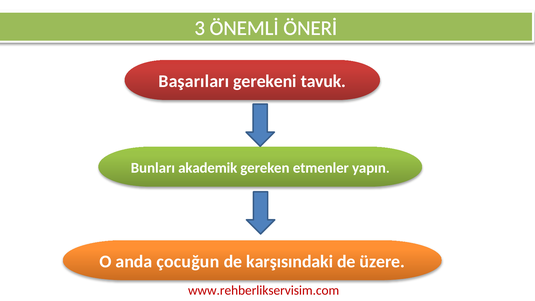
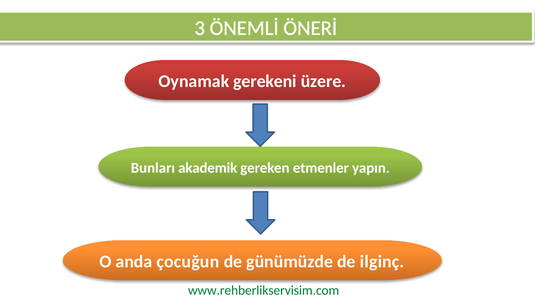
Başarıları: Başarıları -> Oynamak (194, 81)
tavuk: tavuk -> üzere (323, 81)
karşısındaki: karşısındaki -> günümüzde (290, 261)
üzere: üzere -> ilginç (382, 261)
www.rehberlikservisim.com colour: red -> green (264, 291)
